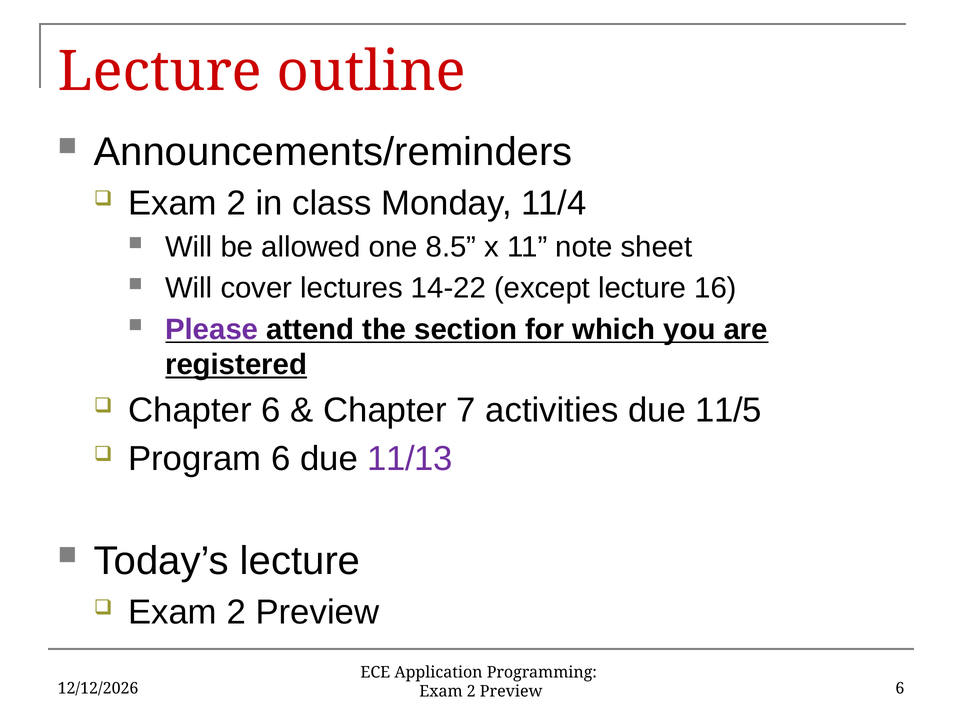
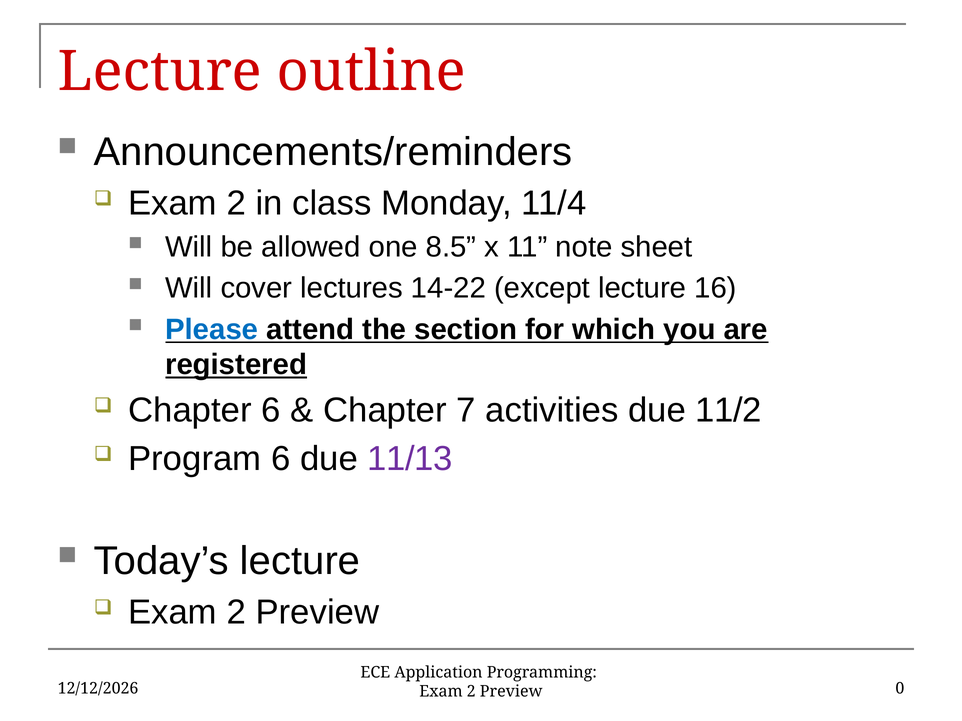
Please colour: purple -> blue (212, 330)
11/5: 11/5 -> 11/2 (728, 411)
Preview 6: 6 -> 0 (900, 689)
